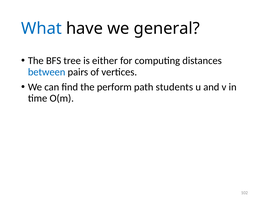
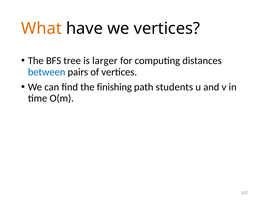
What colour: blue -> orange (41, 28)
we general: general -> vertices (167, 28)
either: either -> larger (105, 61)
perform: perform -> finishing (114, 87)
